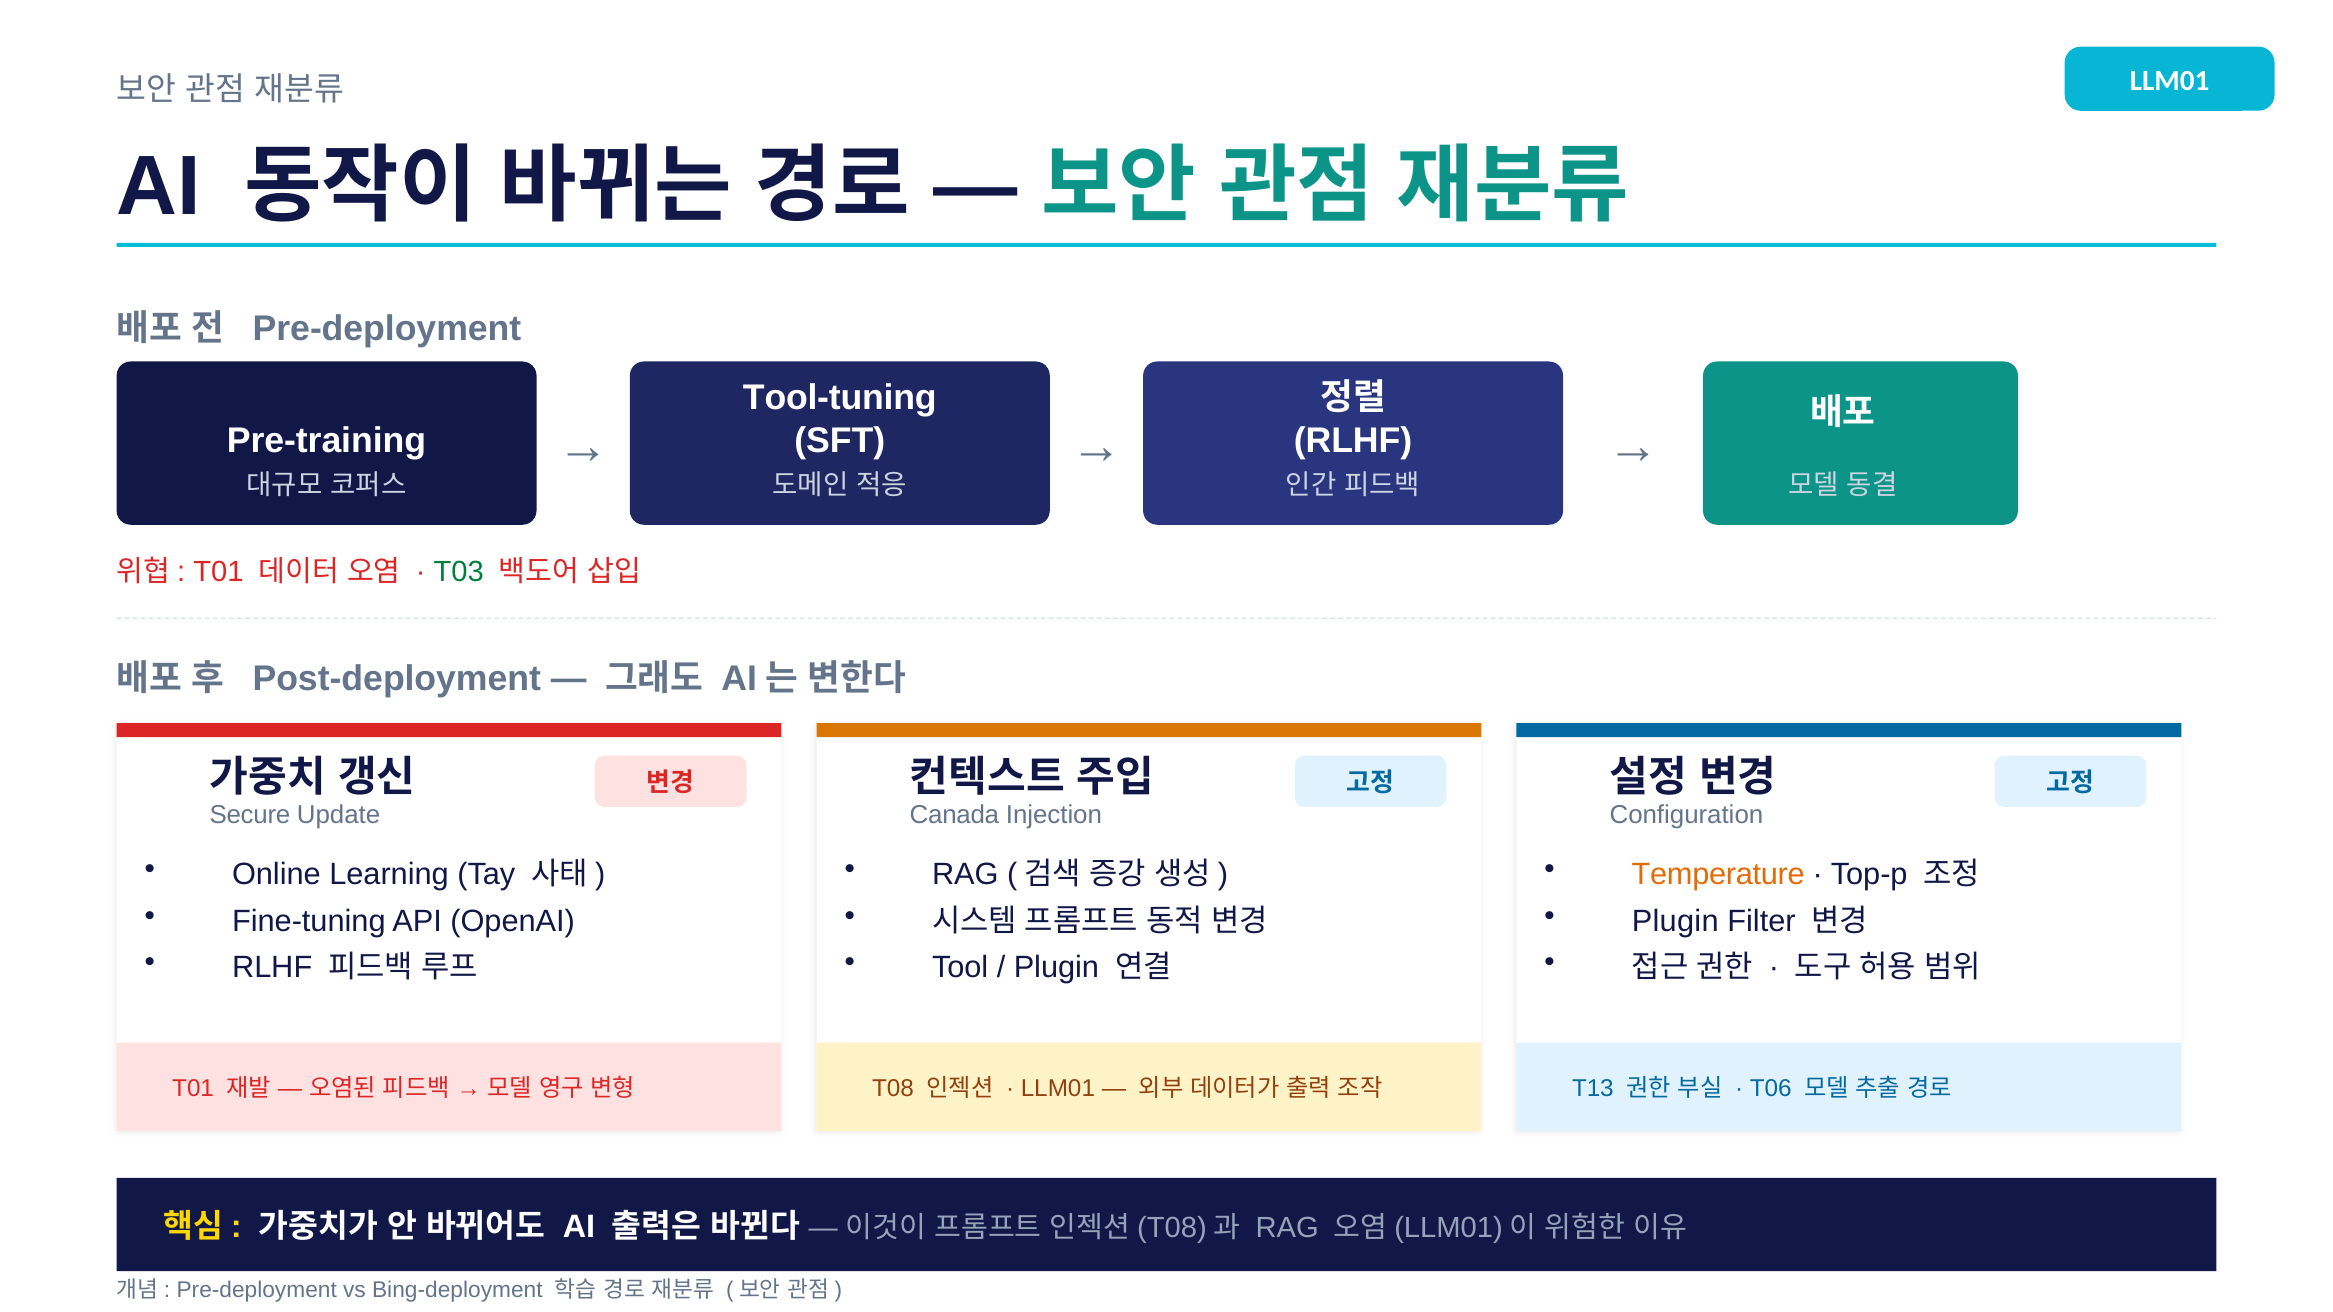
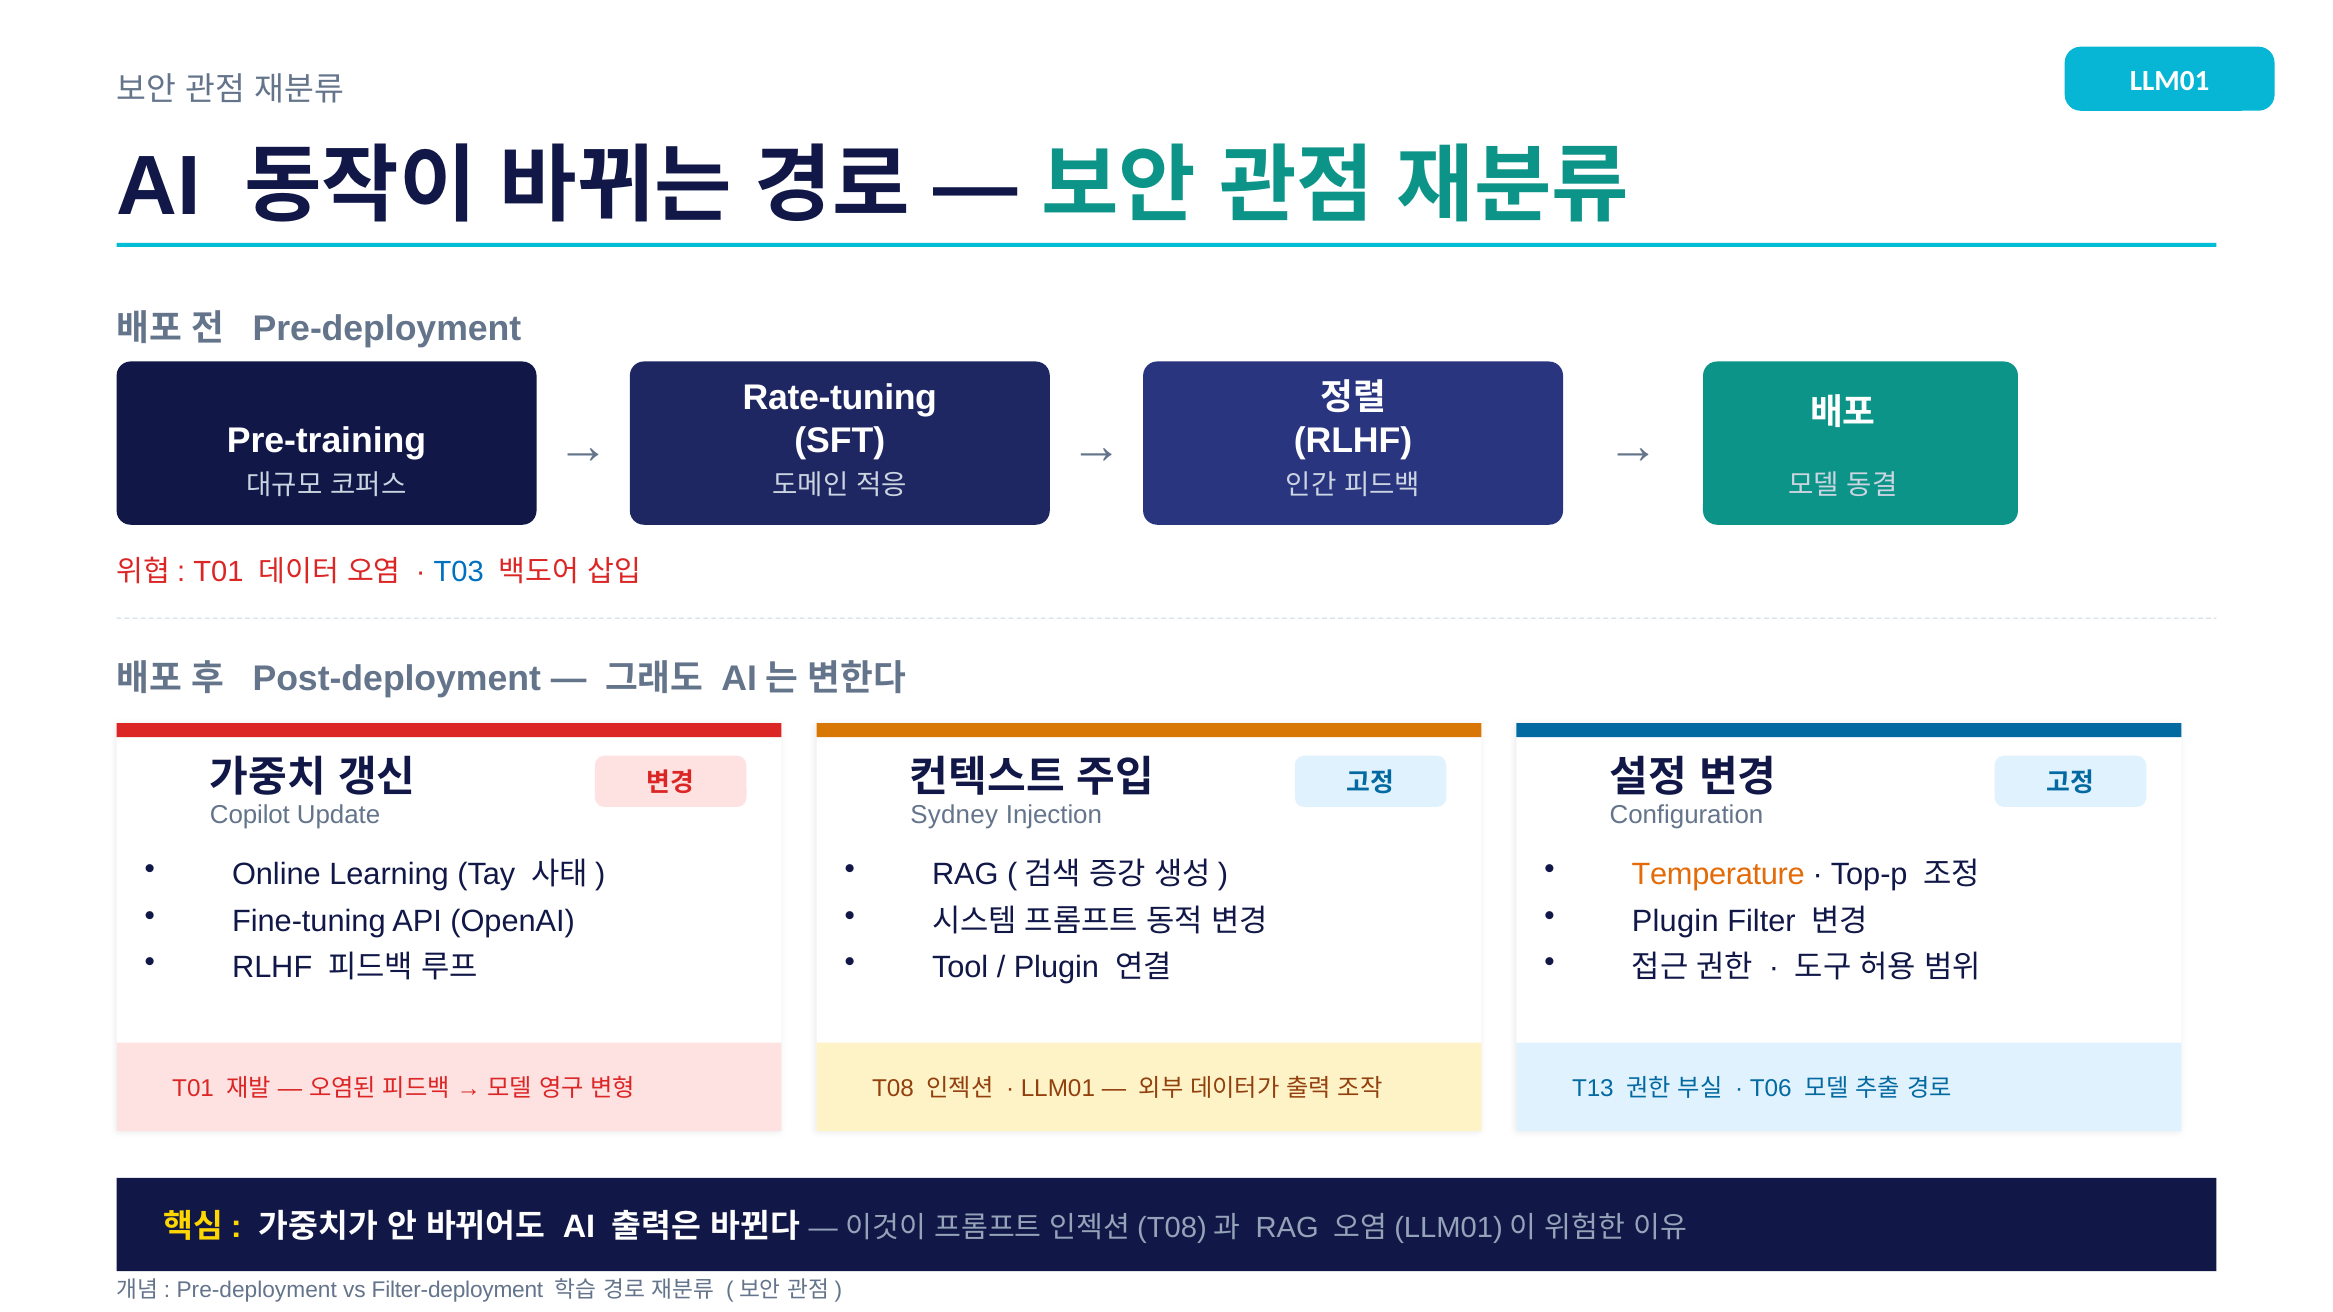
Tool-tuning: Tool-tuning -> Rate-tuning (840, 398)
T03 colour: green -> blue (459, 572)
Secure: Secure -> Copilot (250, 815)
Canada: Canada -> Sydney (954, 815)
Bing-deployment: Bing-deployment -> Filter-deployment (457, 1290)
